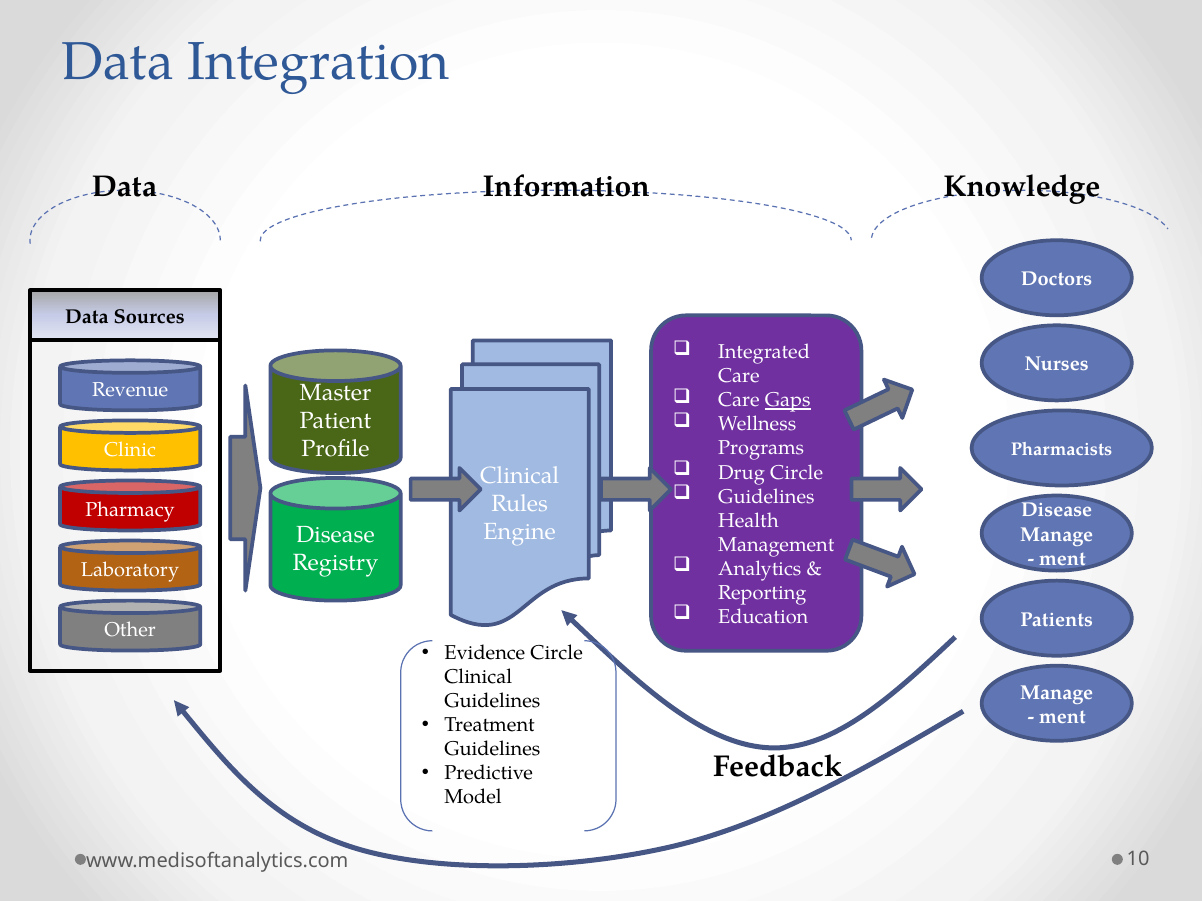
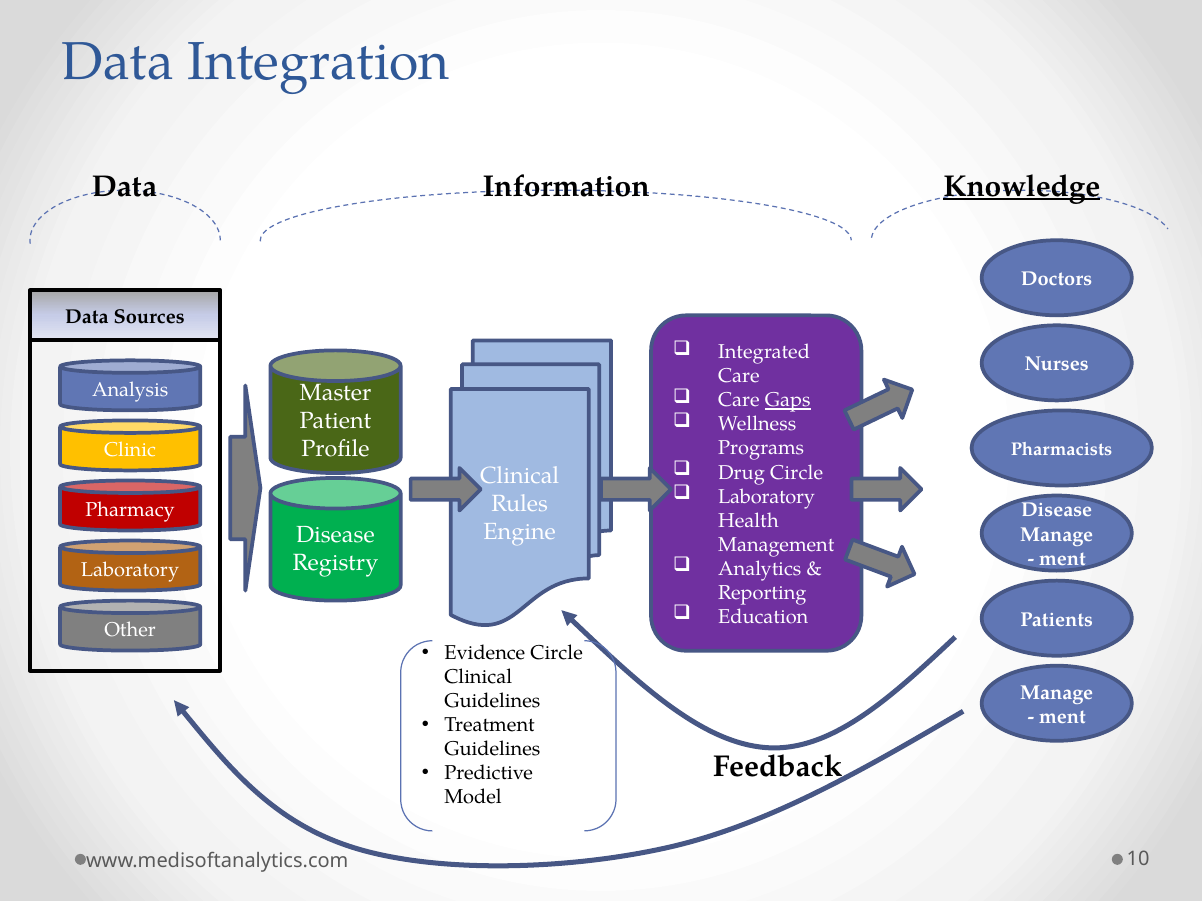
Knowledge underline: none -> present (1022, 186)
Revenue: Revenue -> Analysis (130, 390)
Guidelines: Guidelines -> Laboratory (767, 497)
